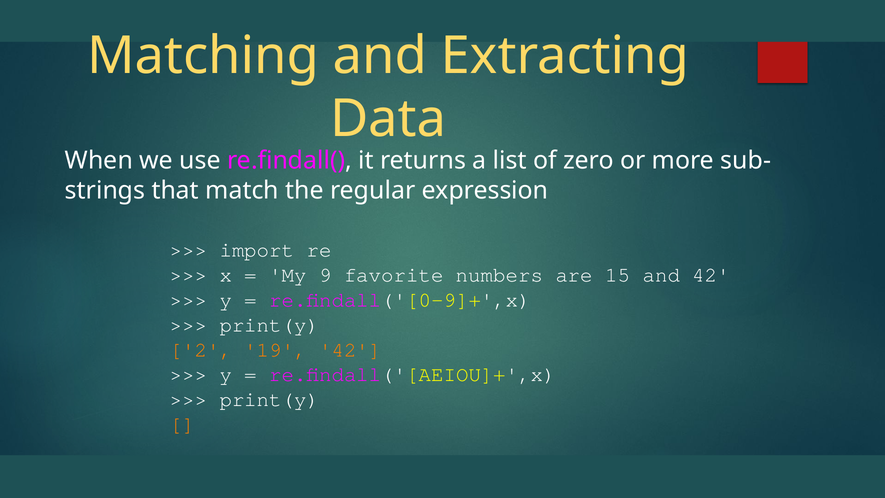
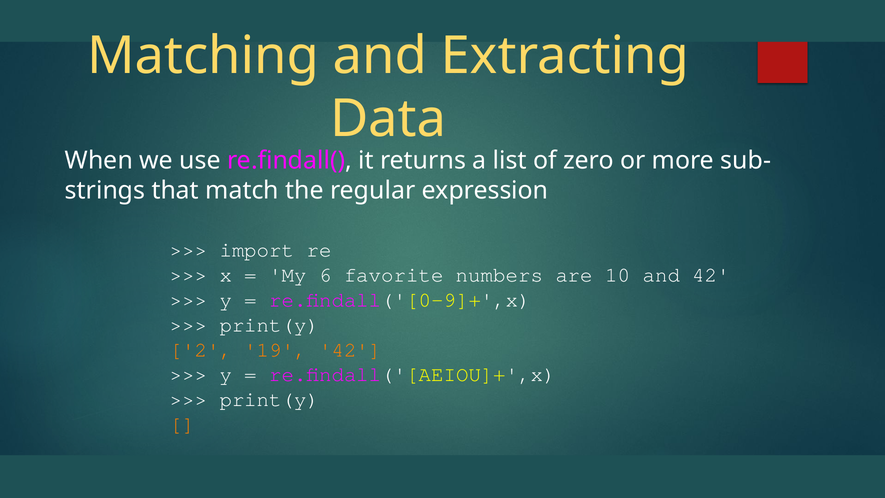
9: 9 -> 6 (325, 275)
15: 15 -> 10 (618, 275)
